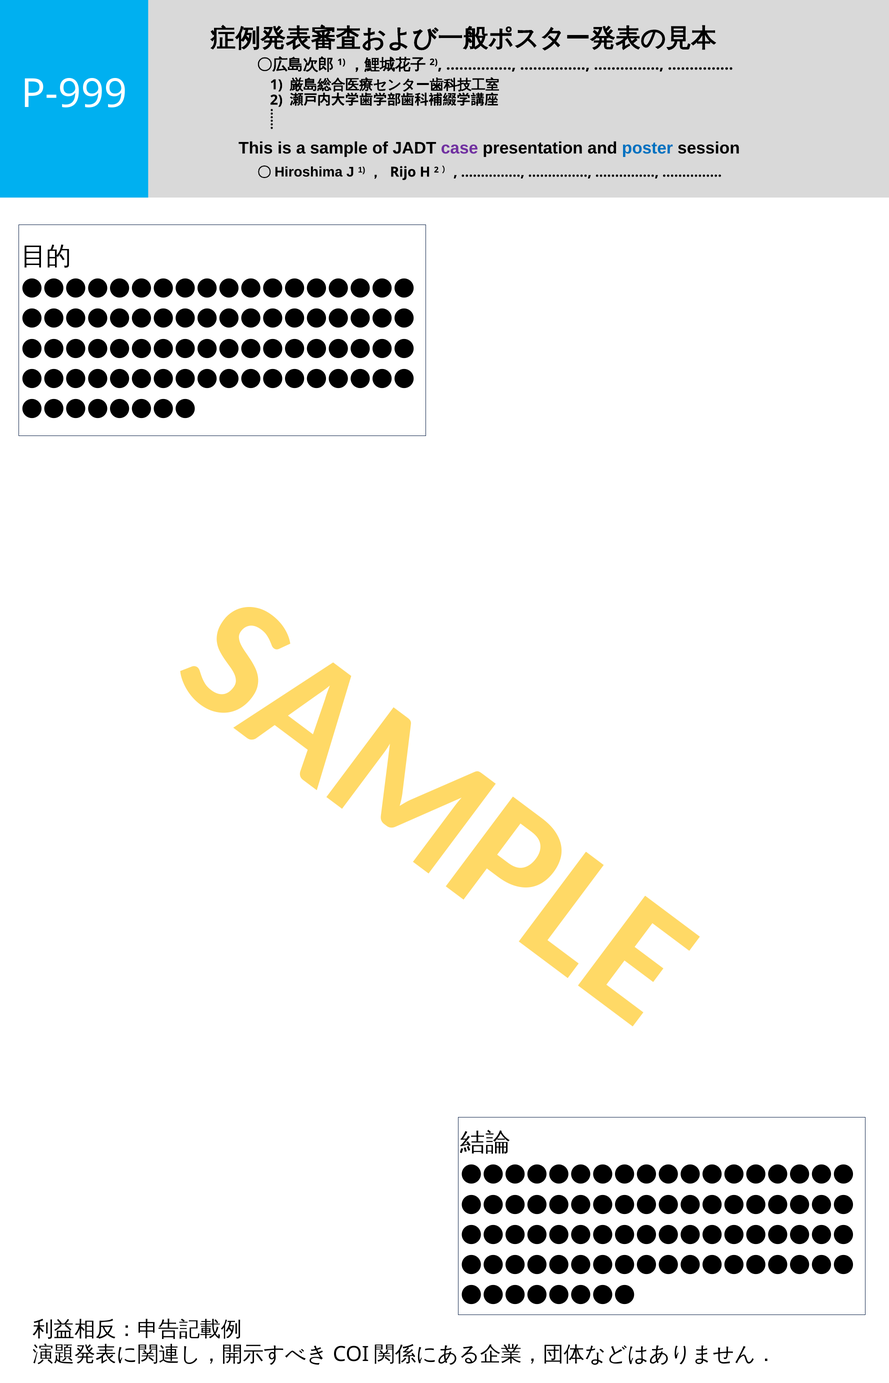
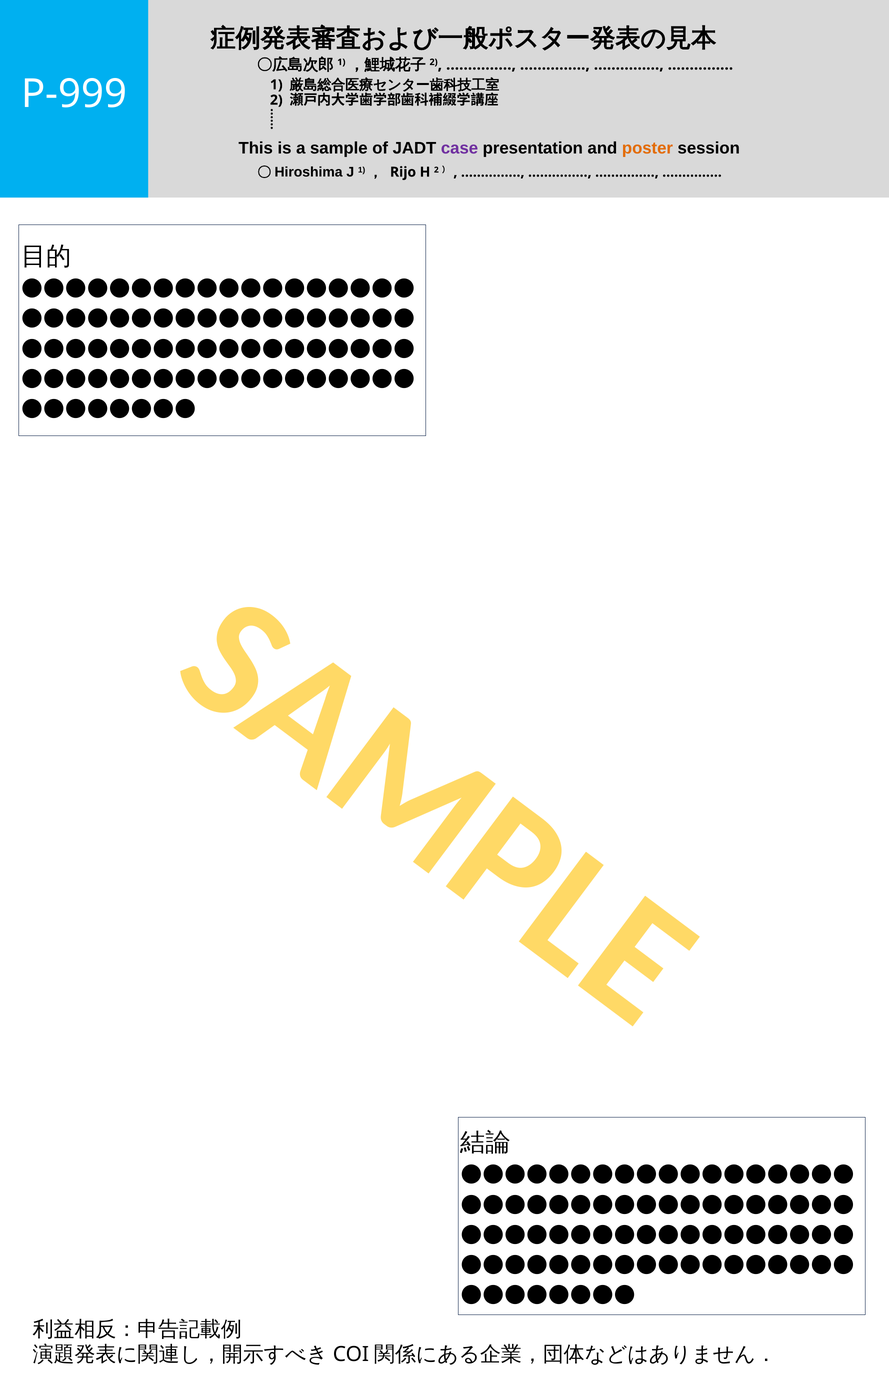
poster colour: blue -> orange (647, 148)
